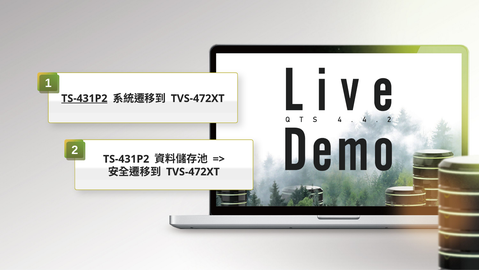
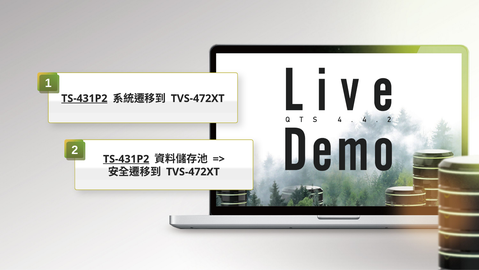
TS-431P2 underline: none -> present (126, 159)
